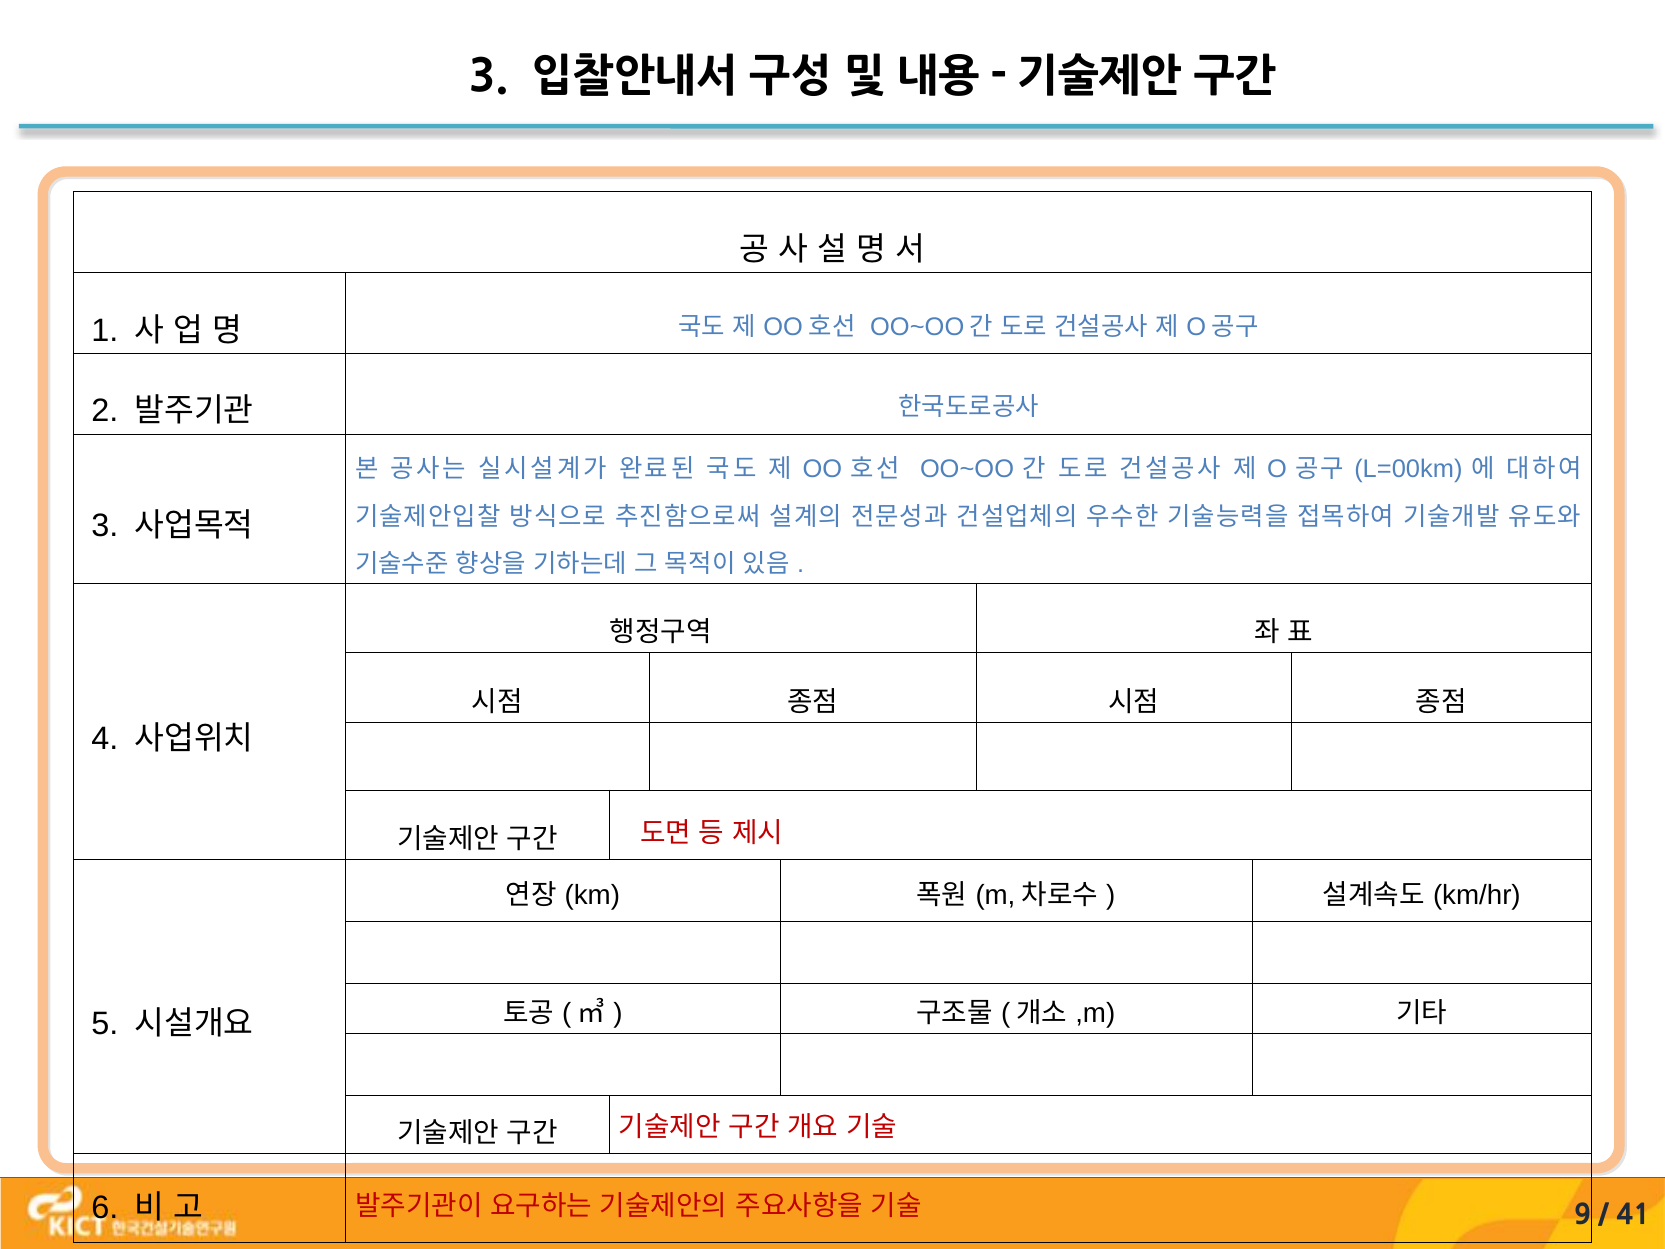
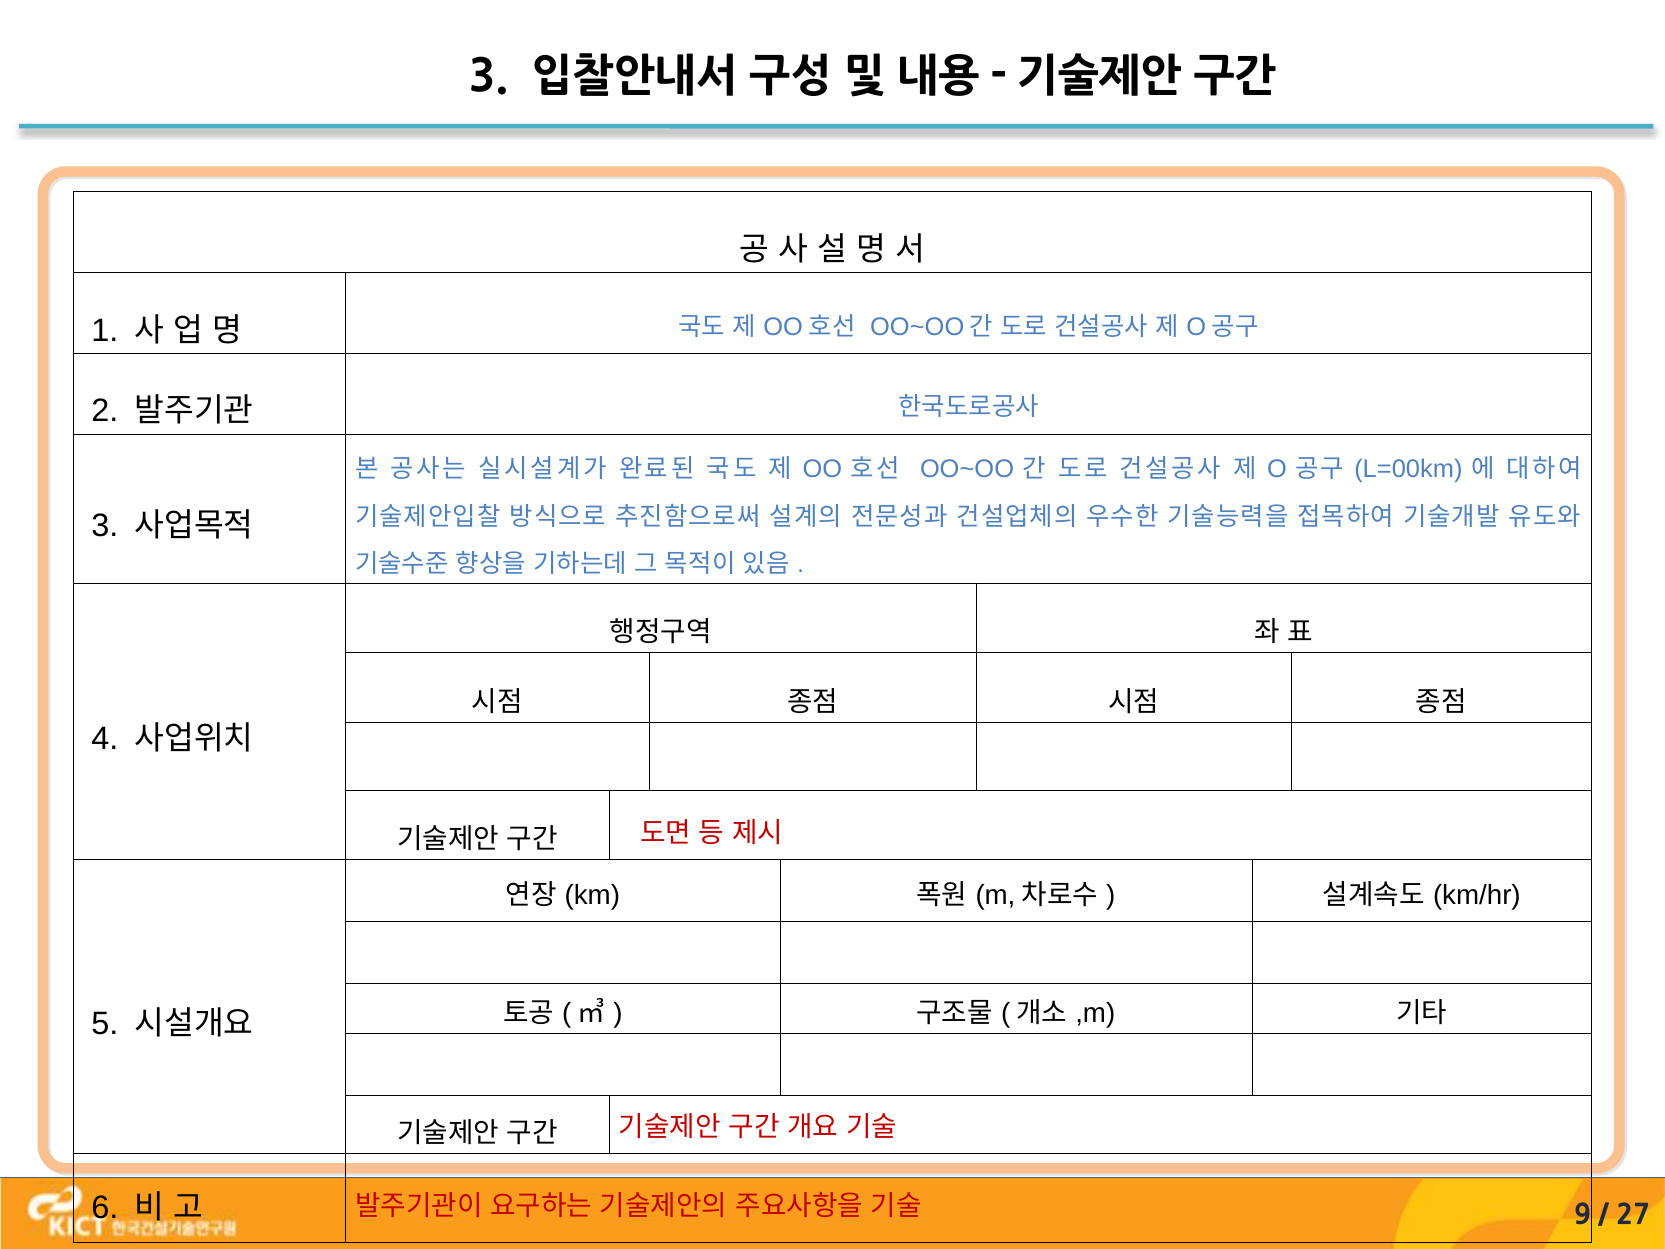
41: 41 -> 27 (1633, 1215)
